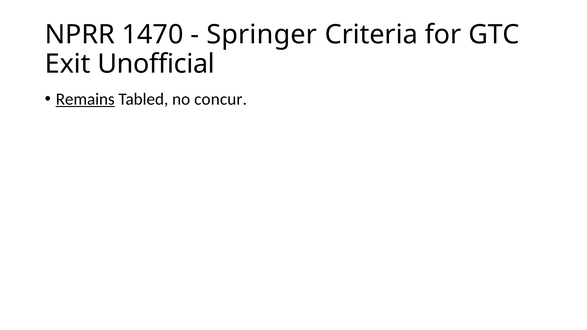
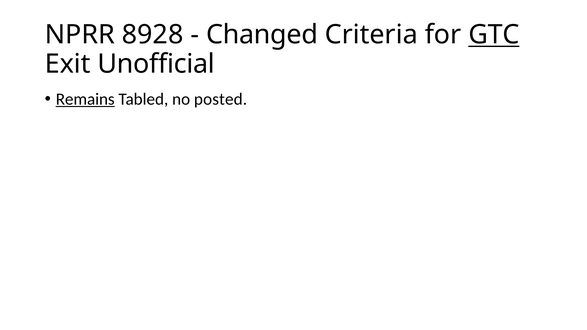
1470: 1470 -> 8928 (153, 35)
Springer: Springer -> Changed (262, 35)
GTC underline: none -> present (494, 35)
concur: concur -> posted (221, 99)
